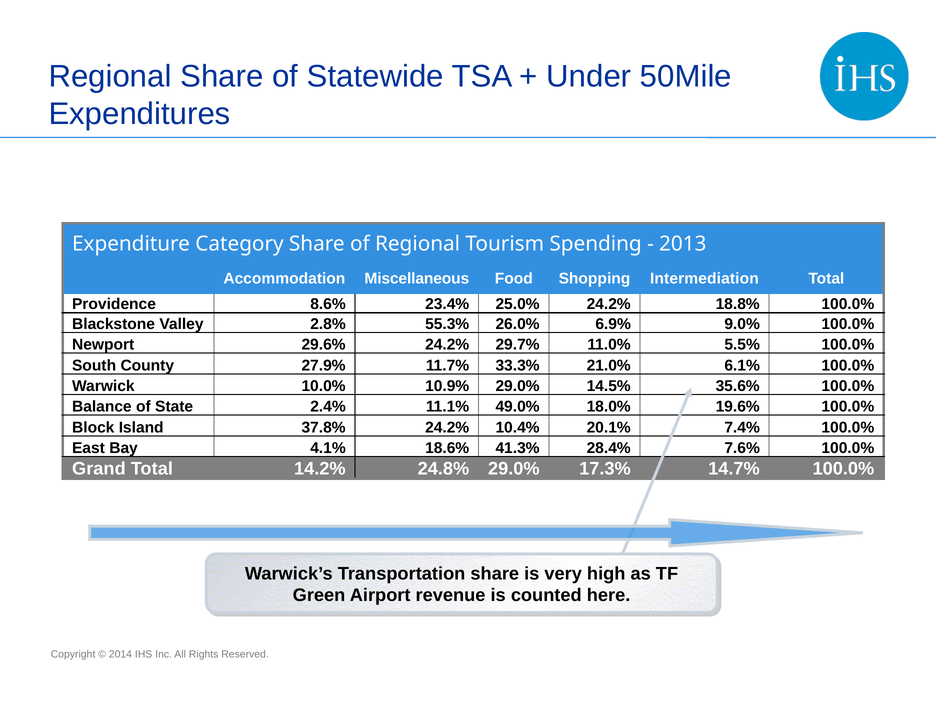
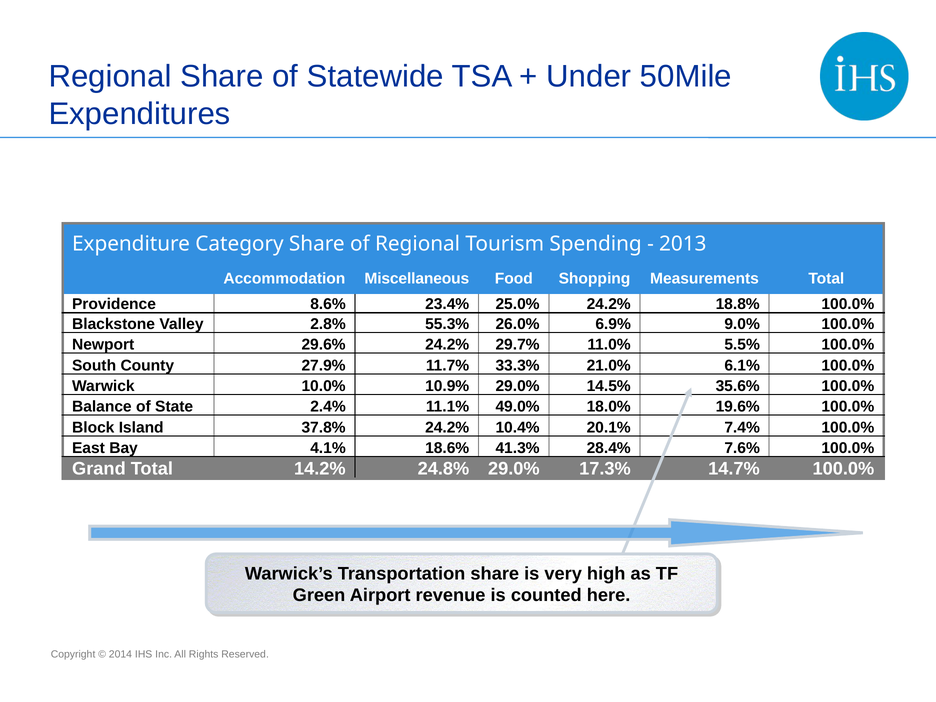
Intermediation: Intermediation -> Measurements (704, 279)
